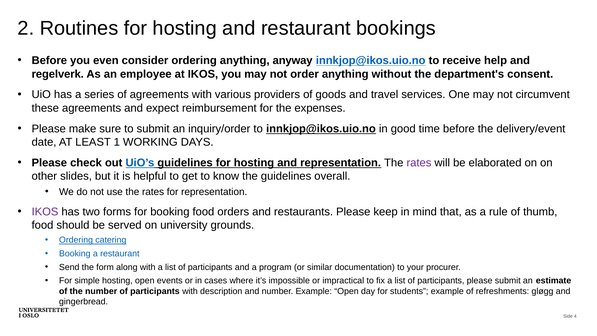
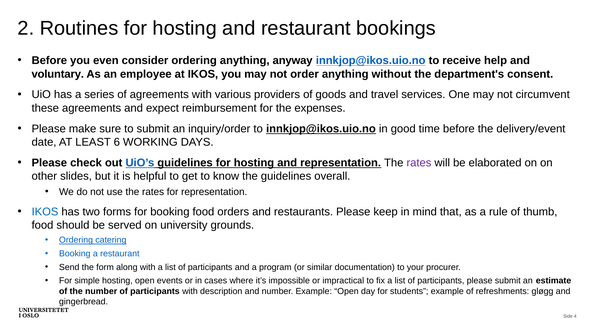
regelverk: regelverk -> voluntary (58, 74)
1: 1 -> 6 (117, 142)
IKOS colour: purple -> blue (45, 212)
